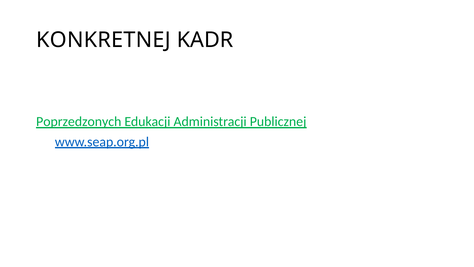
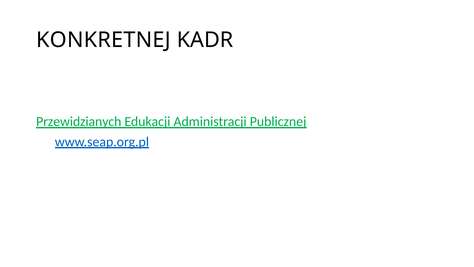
Poprzedzonych: Poprzedzonych -> Przewidzianych (79, 122)
